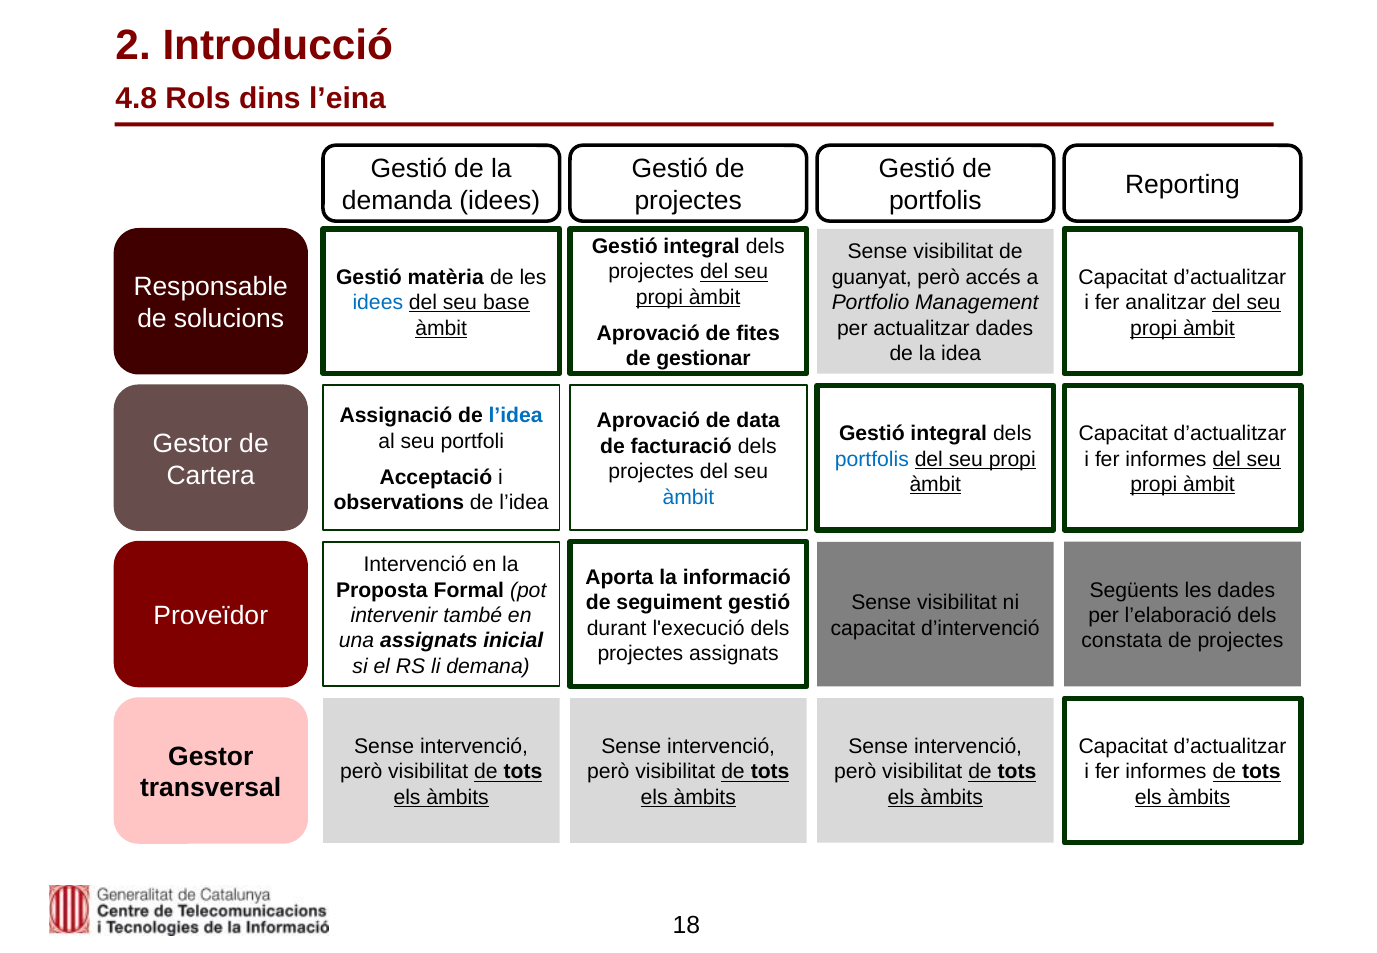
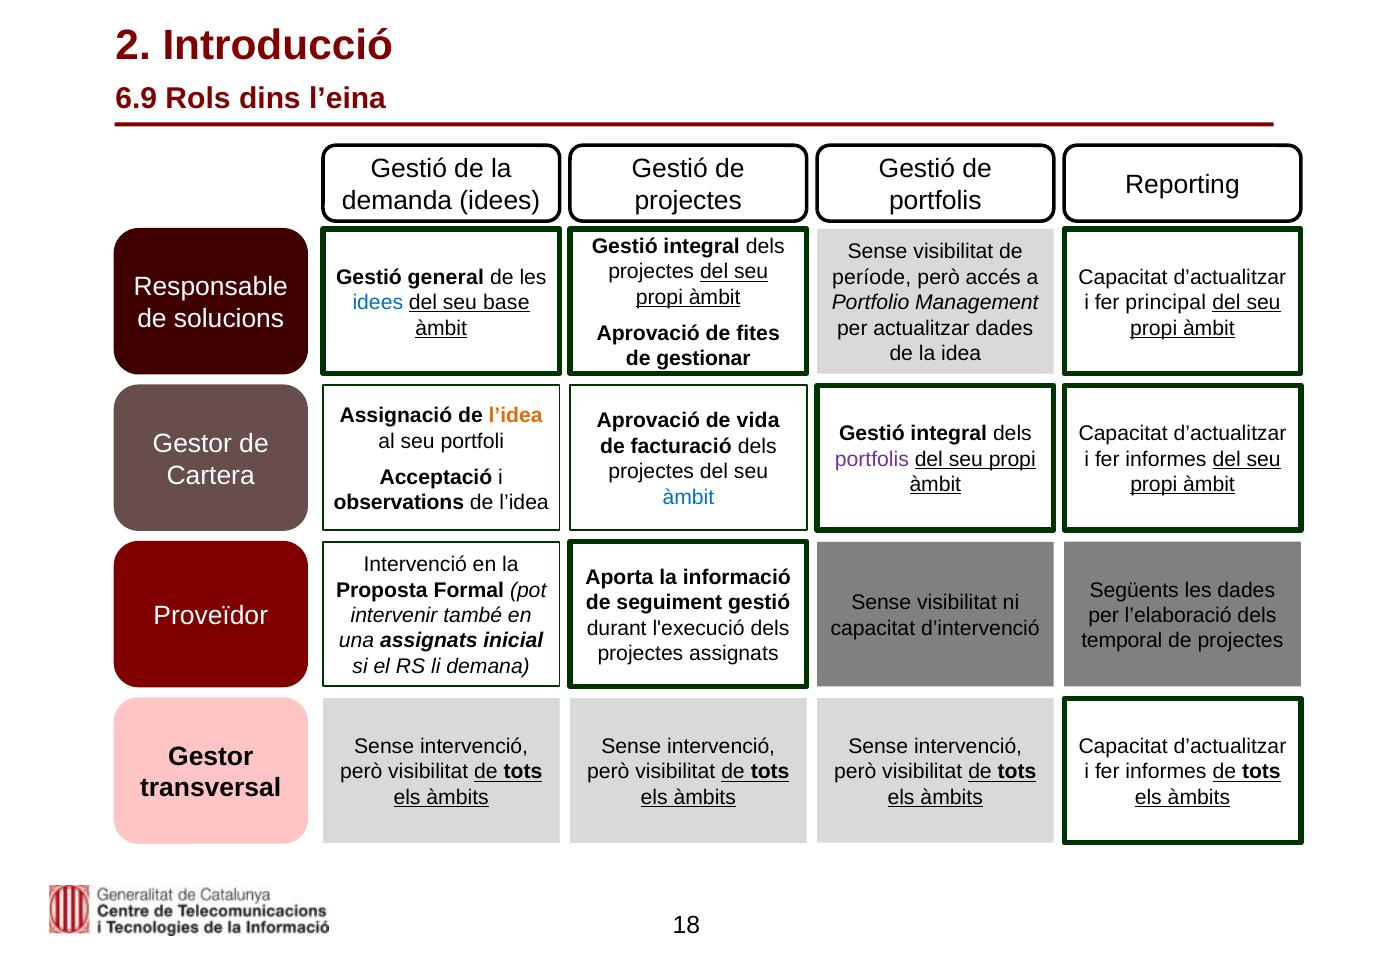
4.8: 4.8 -> 6.9 (136, 98)
matèria: matèria -> general (446, 277)
guanyat: guanyat -> període (872, 277)
analitzar: analitzar -> principal (1166, 303)
l’idea colour: blue -> orange (516, 416)
data: data -> vida (758, 421)
portfolis colour: blue -> purple (872, 459)
constata: constata -> temporal (1122, 641)
